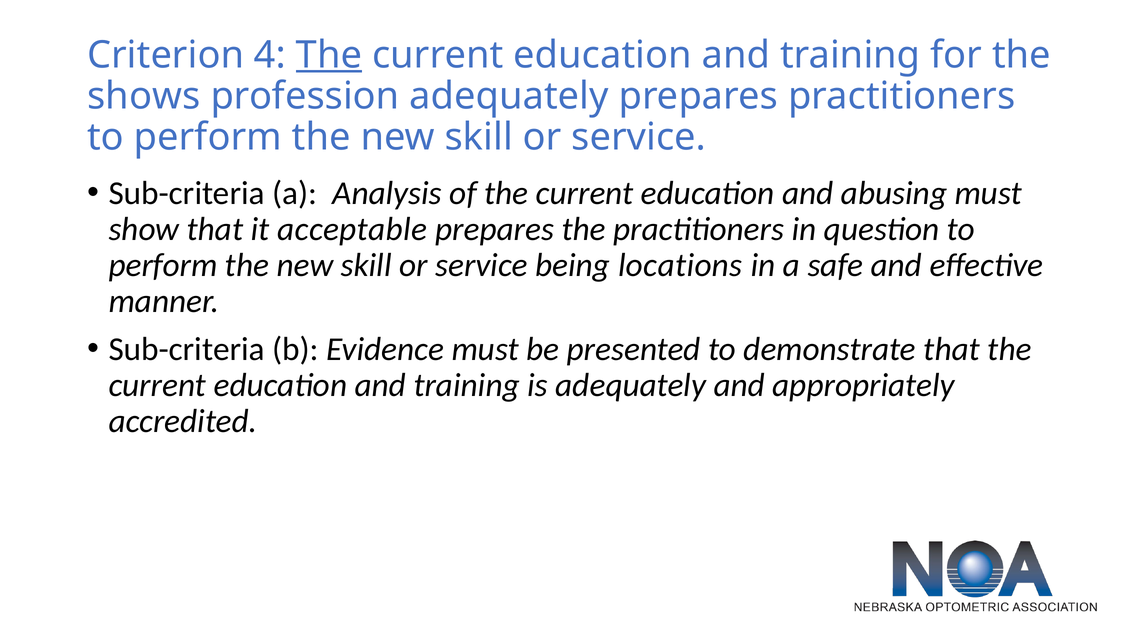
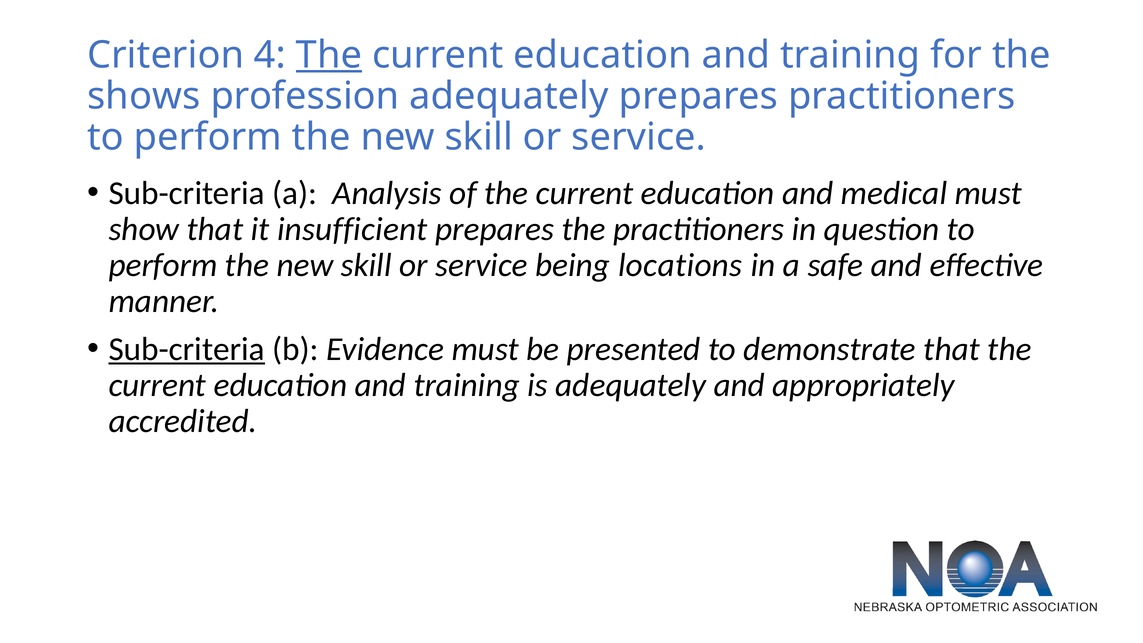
abusing: abusing -> medical (894, 193)
acceptable: acceptable -> insufficient (352, 229)
Sub-criteria underline: none -> present (187, 349)
